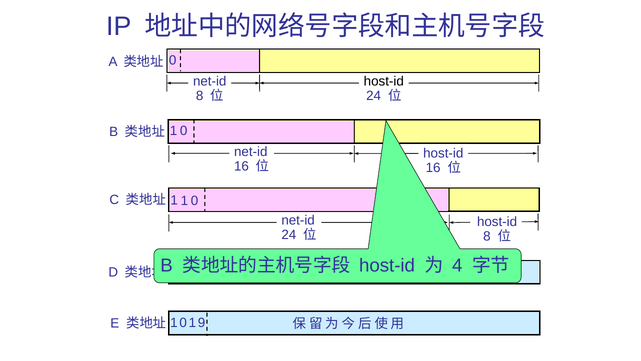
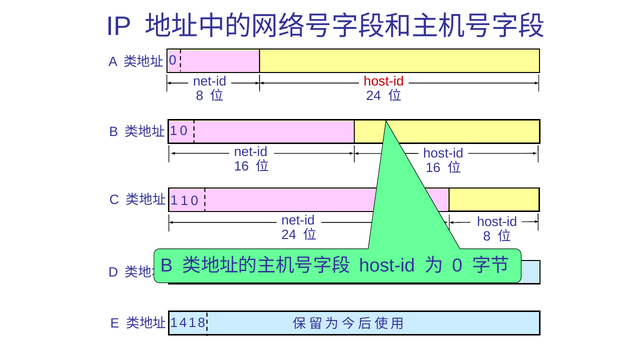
host-id colour: black -> red (384, 81)
4: 4 -> 0 (457, 265)
0: 0 -> 4 (183, 323)
1 9: 9 -> 8 (202, 323)
